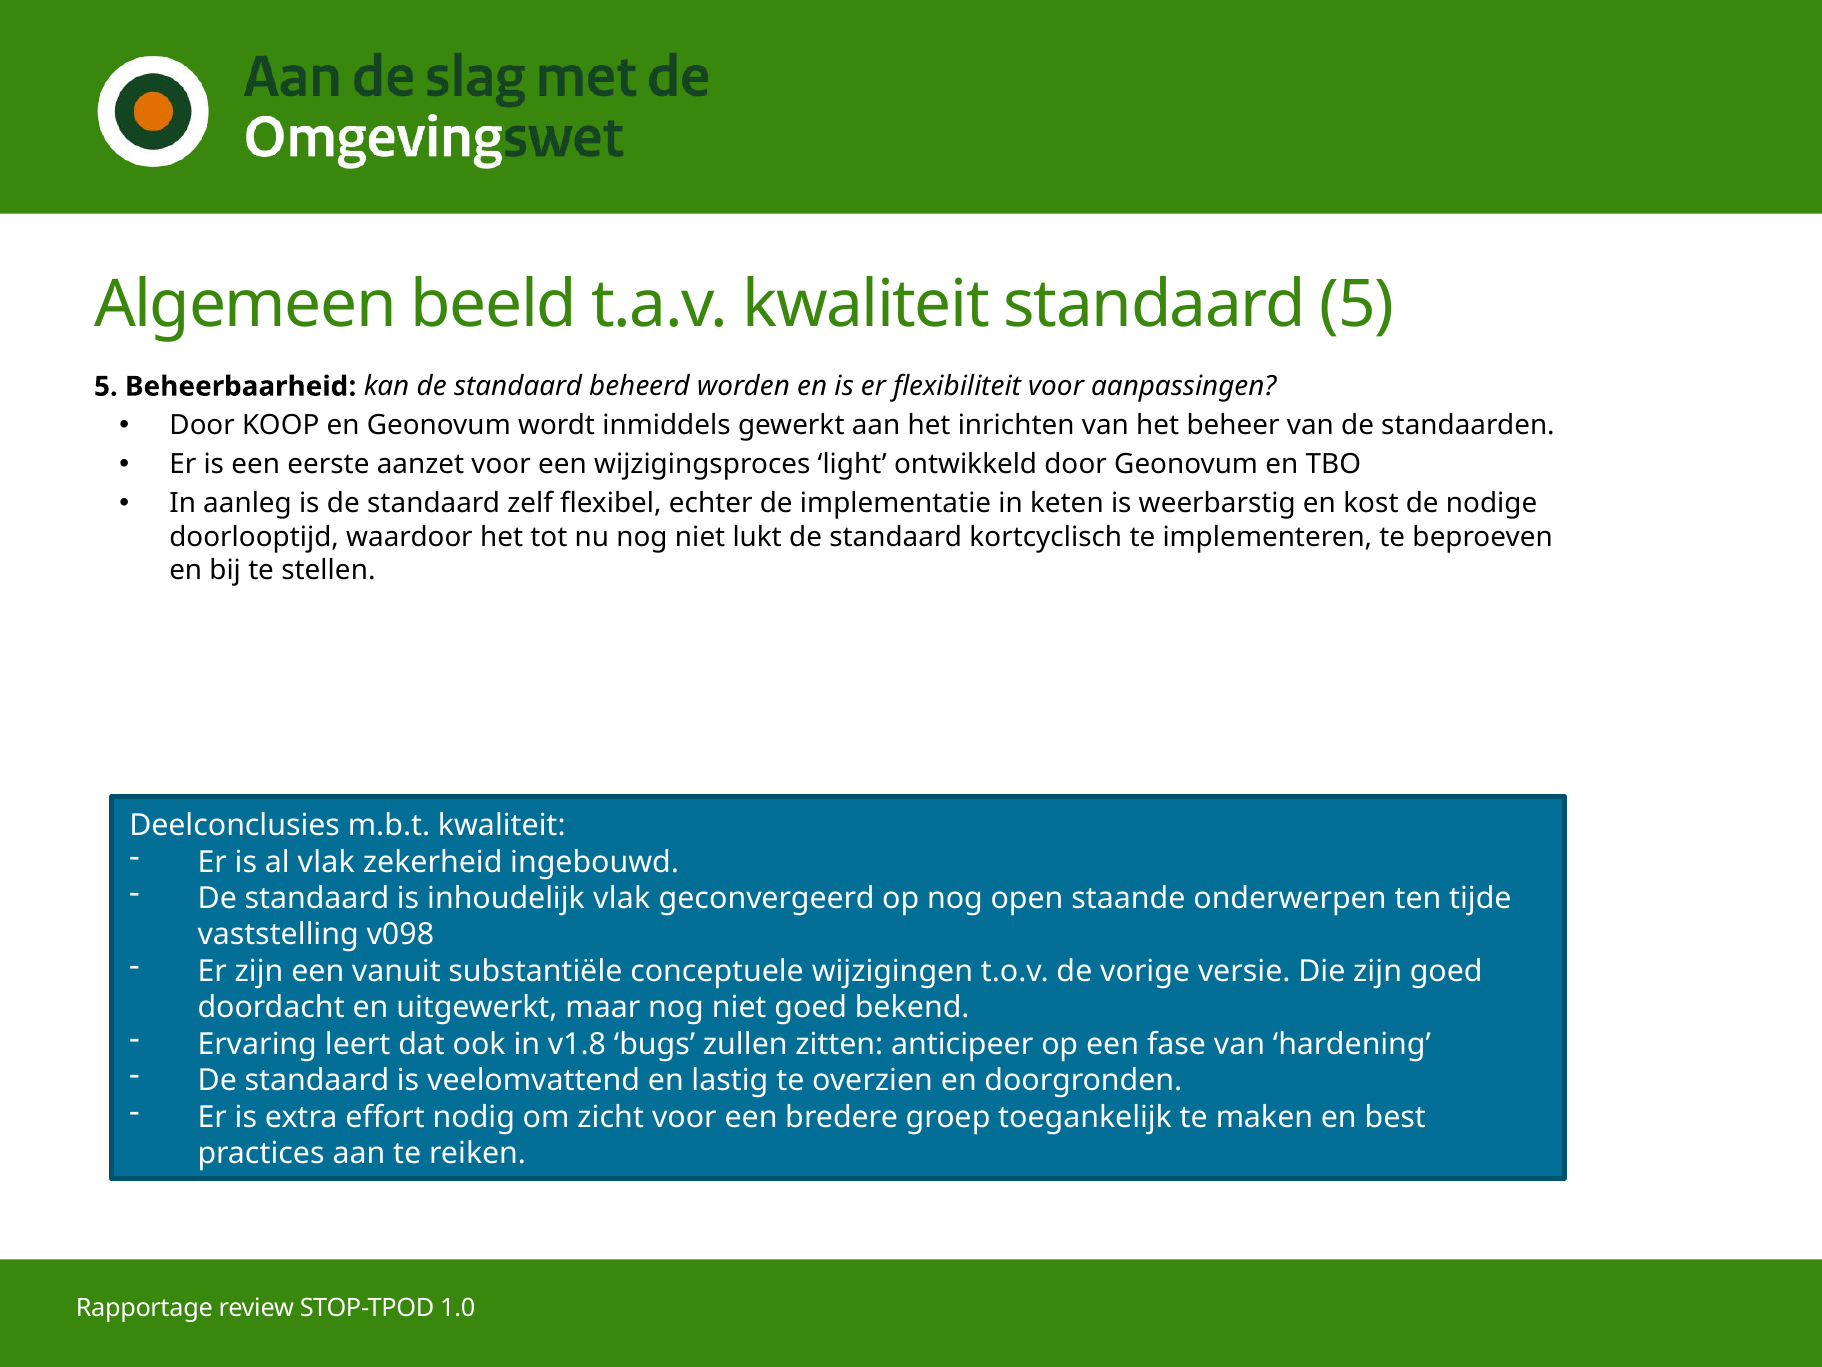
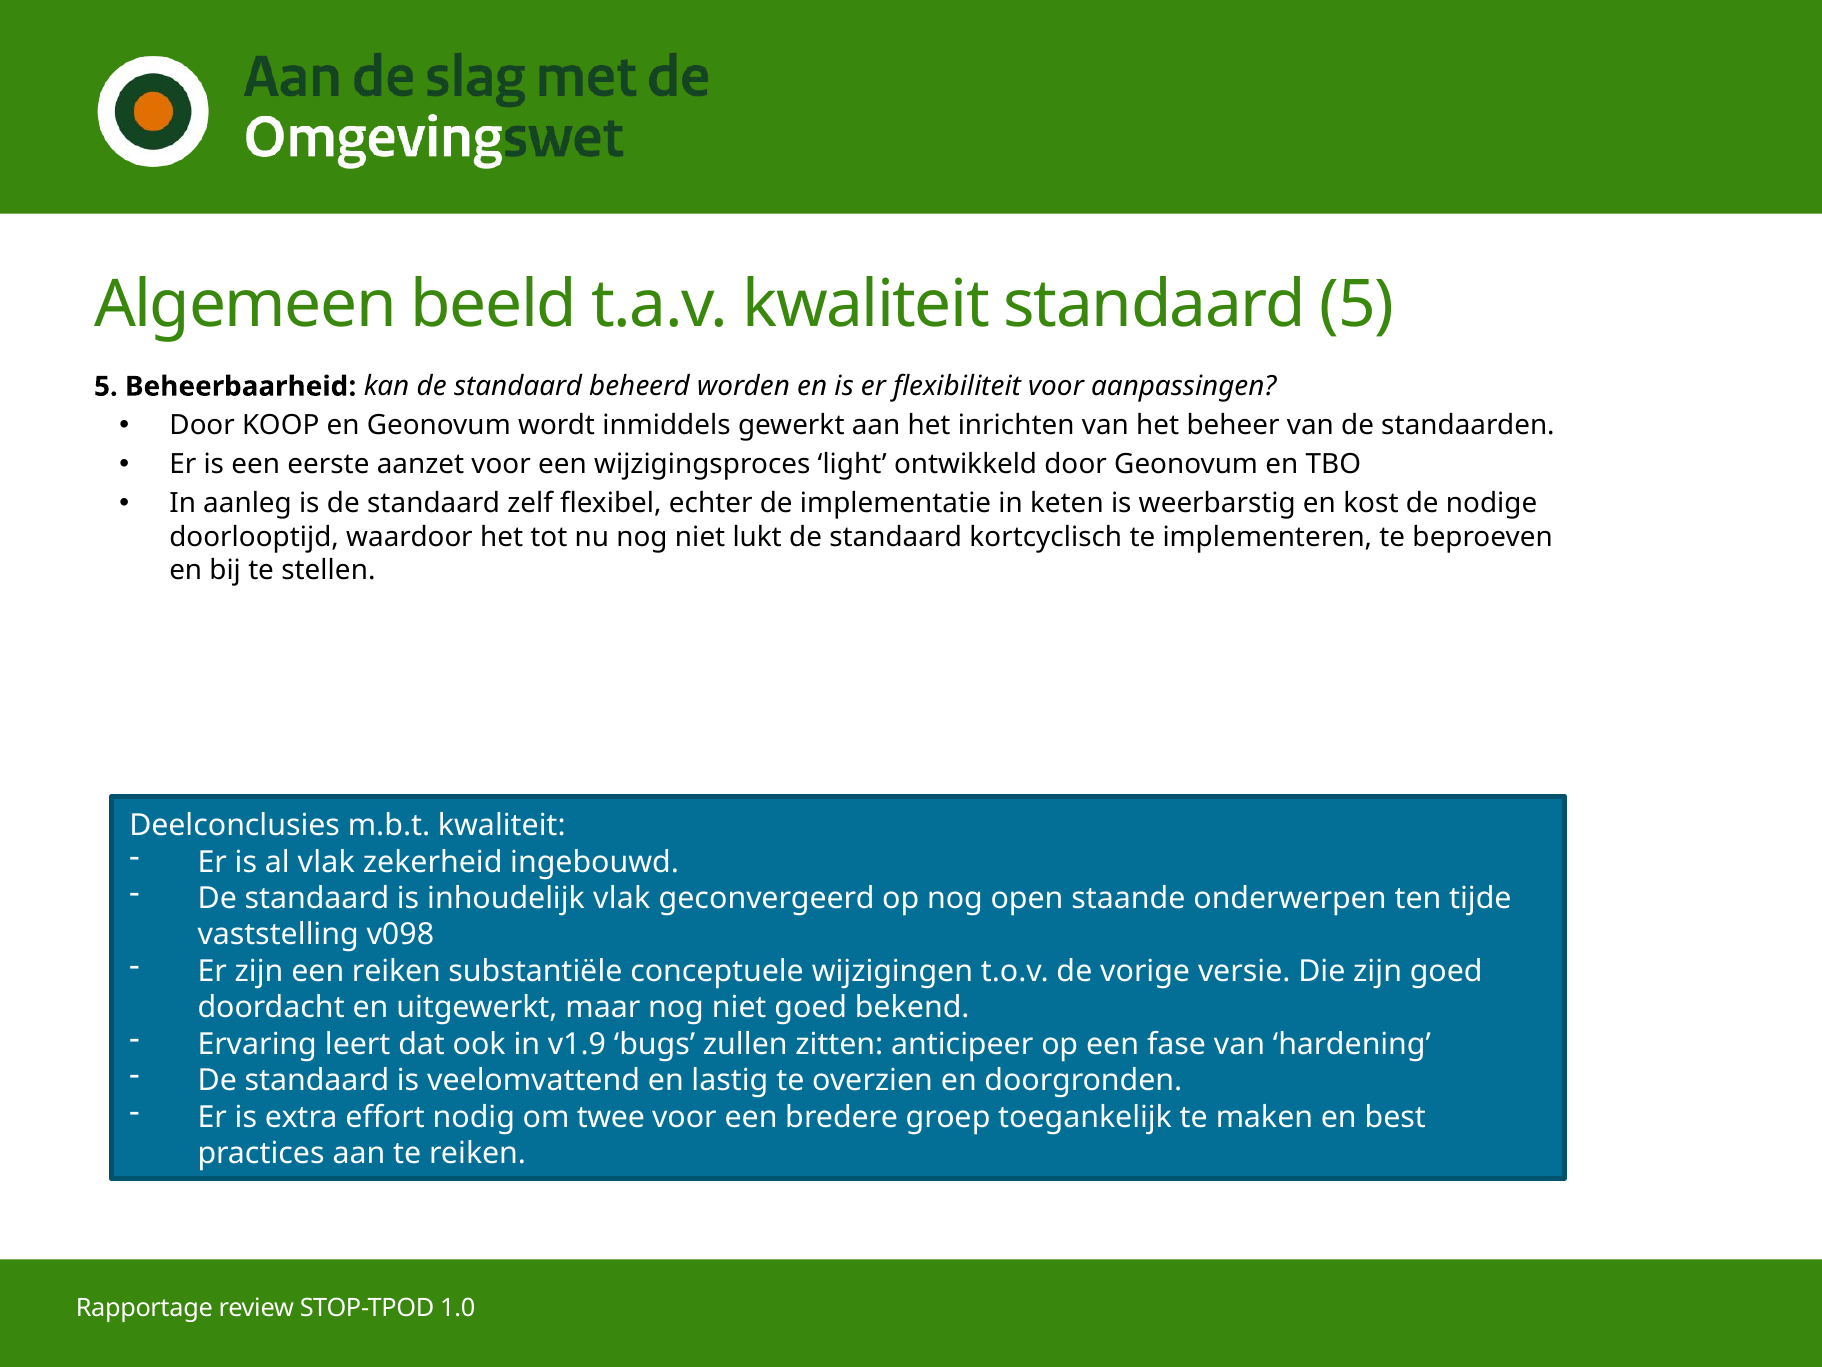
een vanuit: vanuit -> reiken (396, 971)
v1.8: v1.8 -> v1.9 (577, 1044)
zicht: zicht -> twee (611, 1117)
